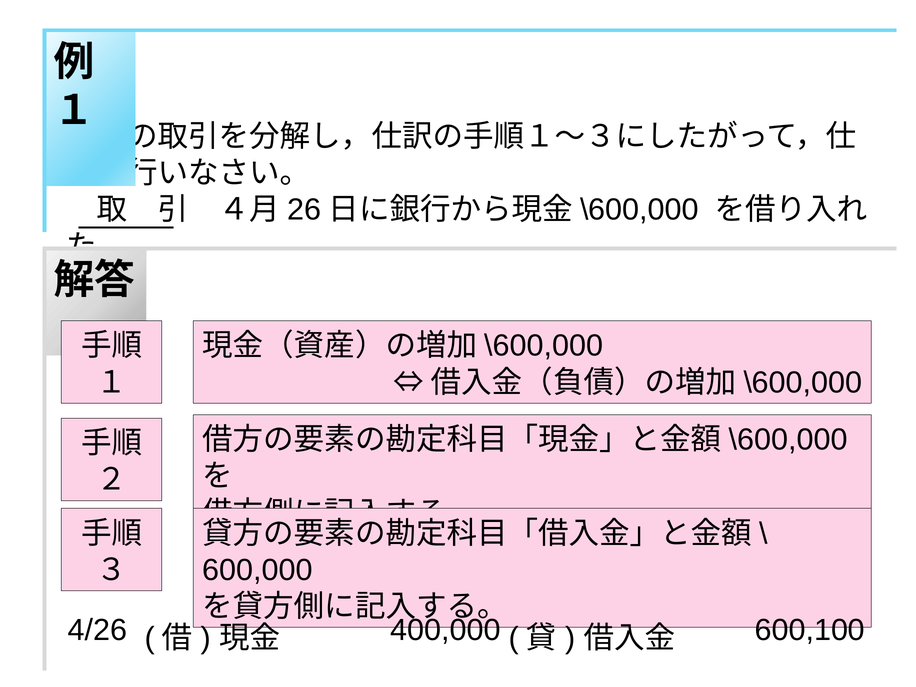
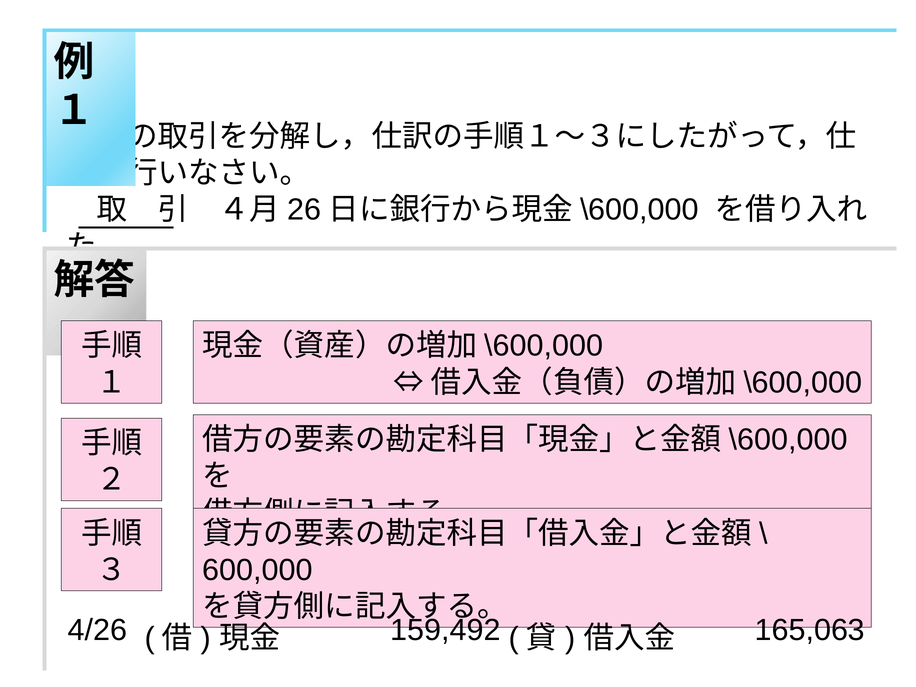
400,000: 400,000 -> 159,492 (446, 630)
600,100: 600,100 -> 165,063 (810, 630)
